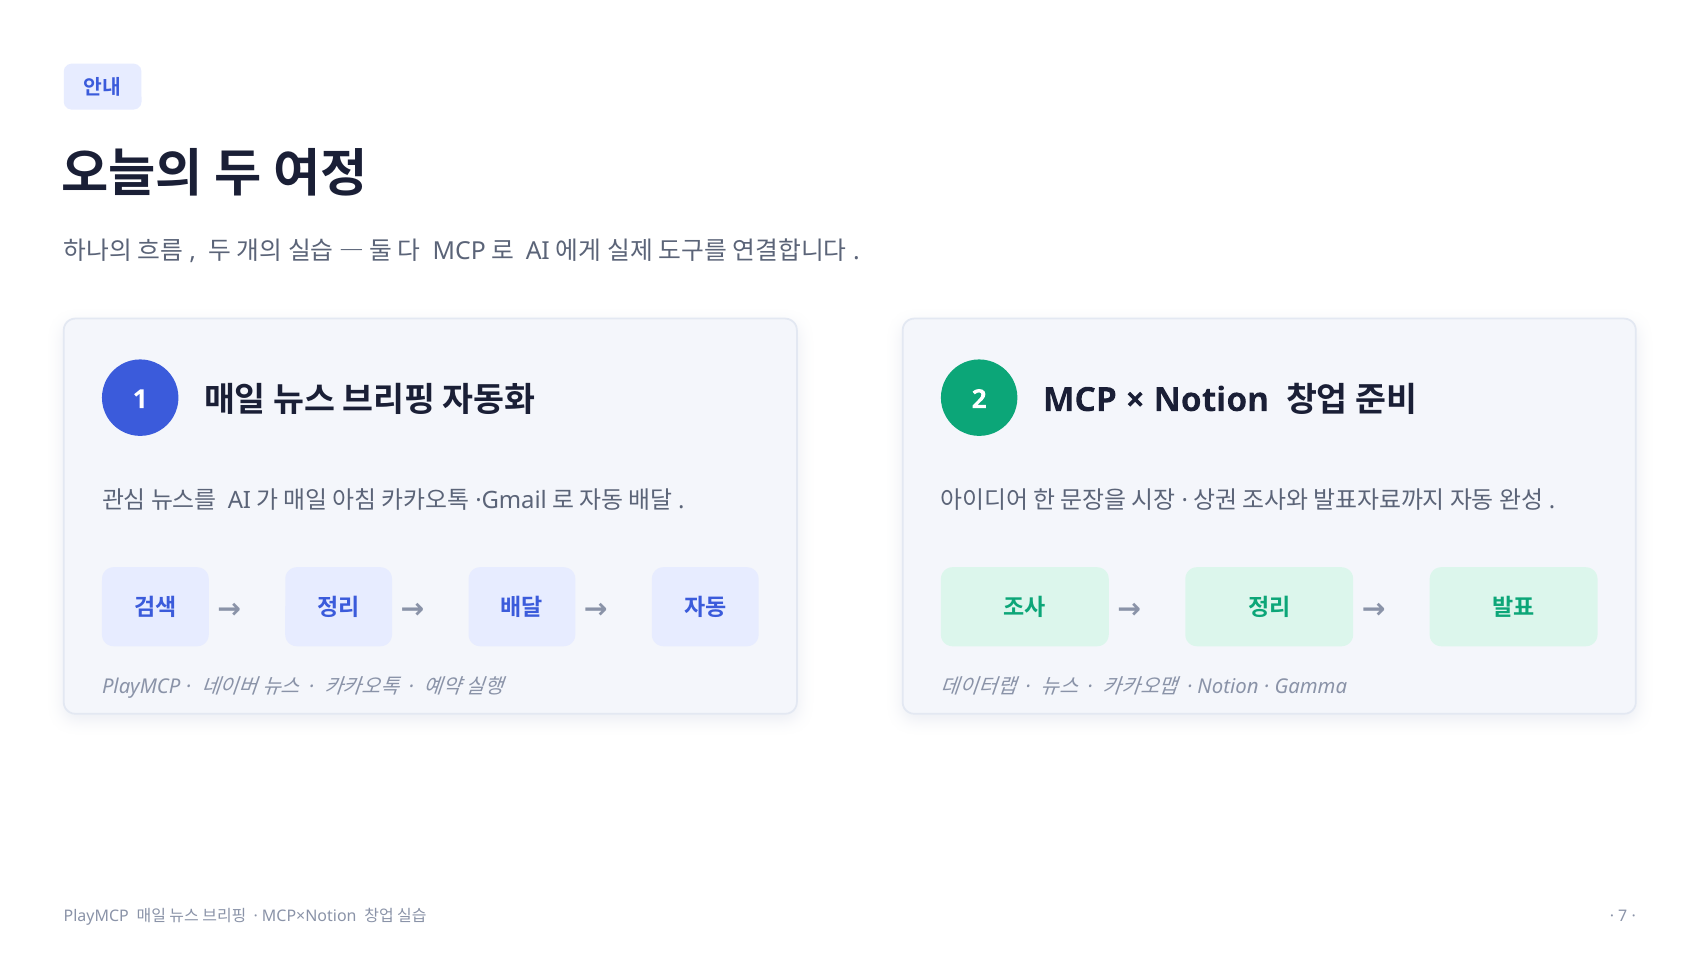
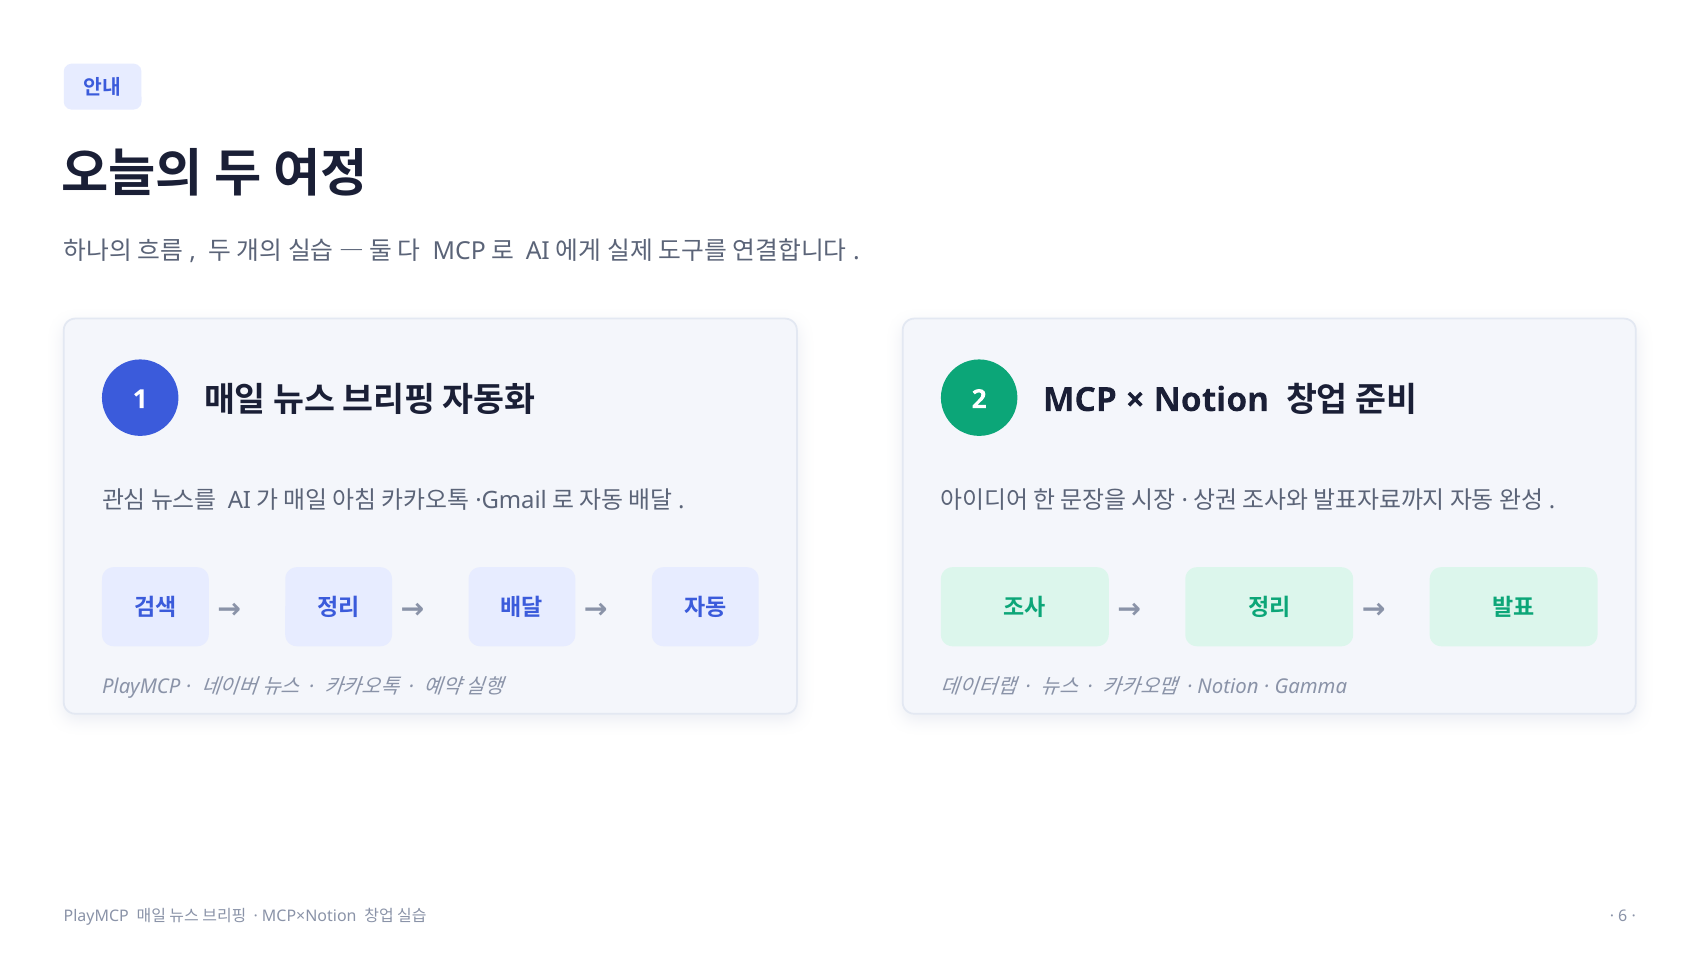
7: 7 -> 6 (1623, 917)
